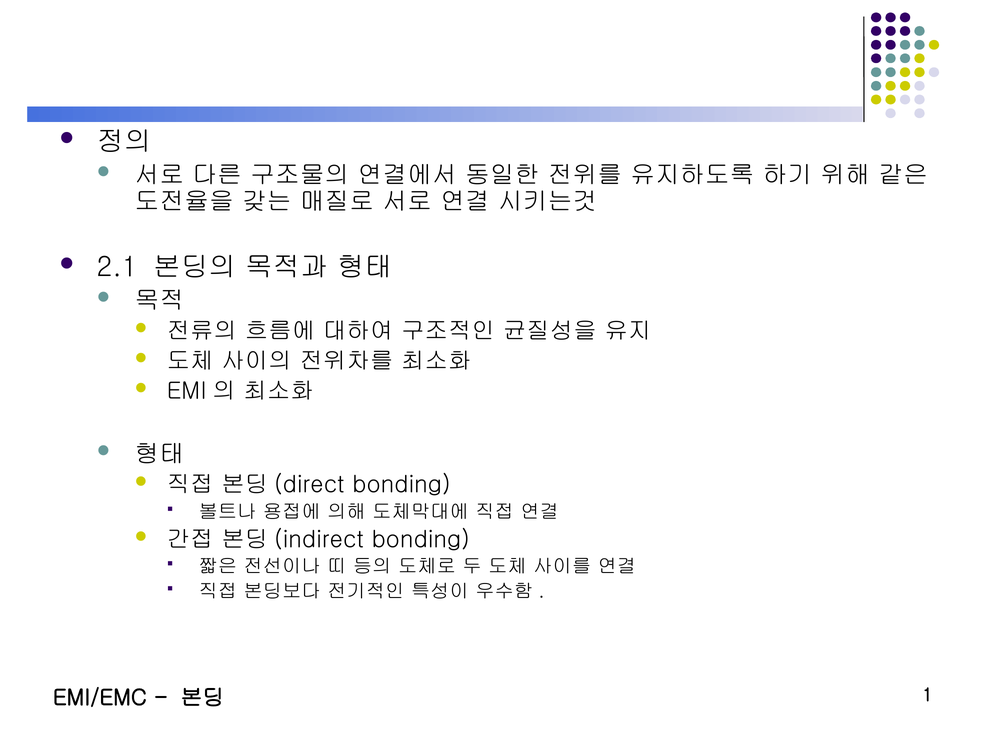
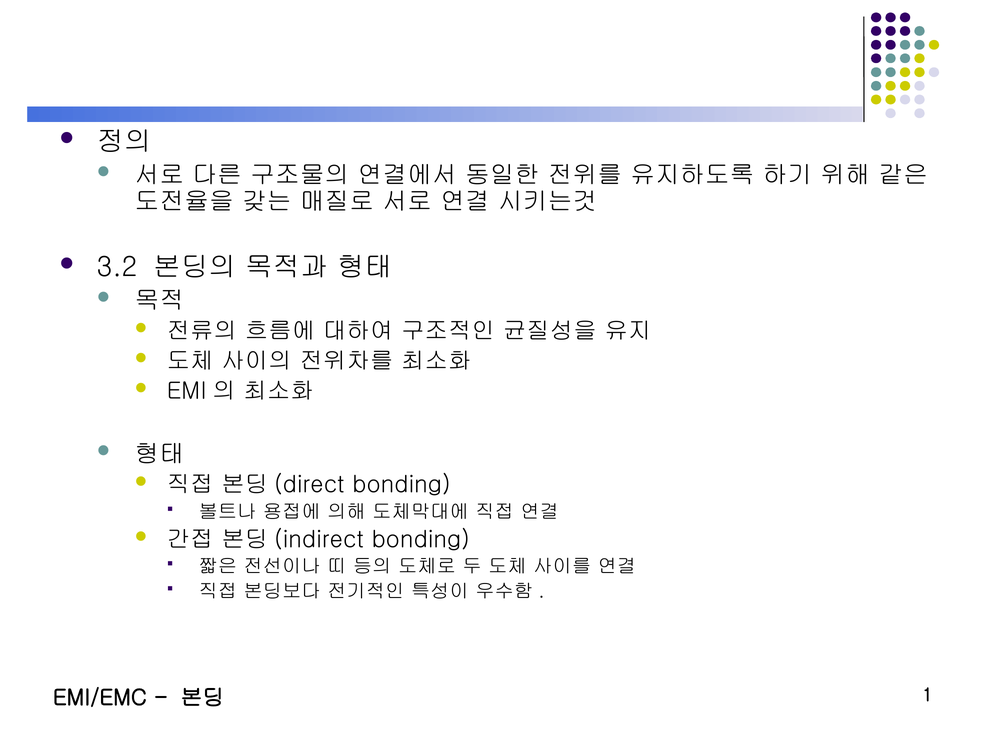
2.1: 2.1 -> 3.2 (117, 267)
